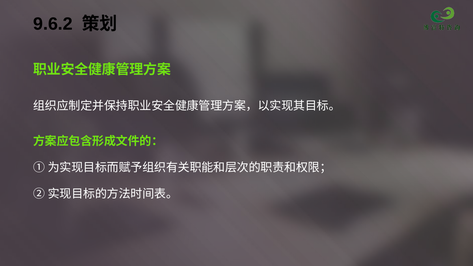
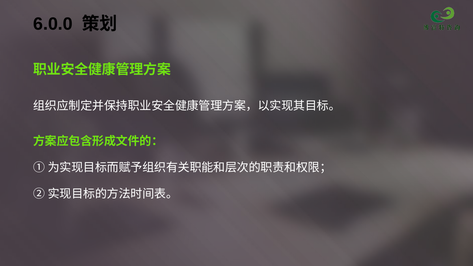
9.6.2: 9.6.2 -> 6.0.0 (53, 24)
